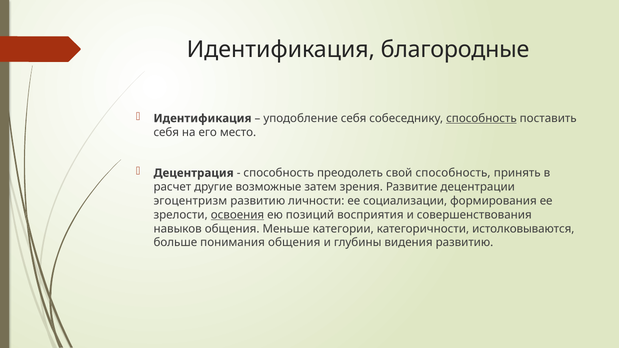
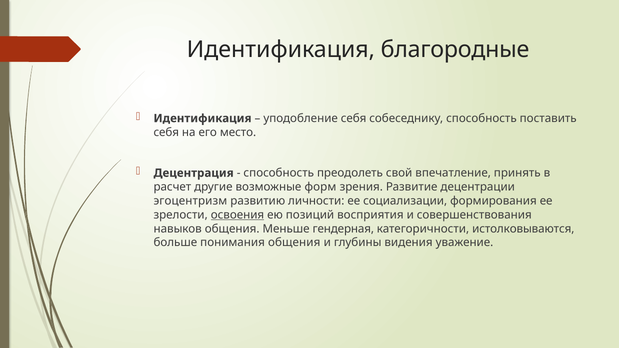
способность underline: present -> none (481, 118)
свой способность: способность -> впечатление (453, 173)
затем: затем -> форм (320, 187)
категории: категории -> гендерная (343, 229)
видения развитию: развитию -> уважение (464, 243)
